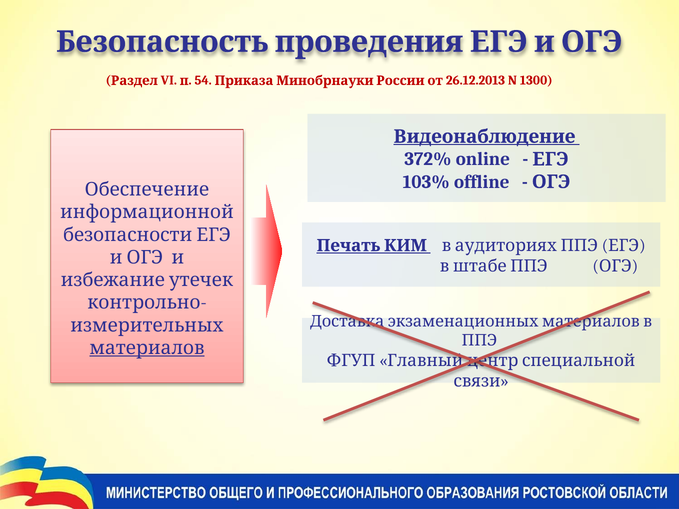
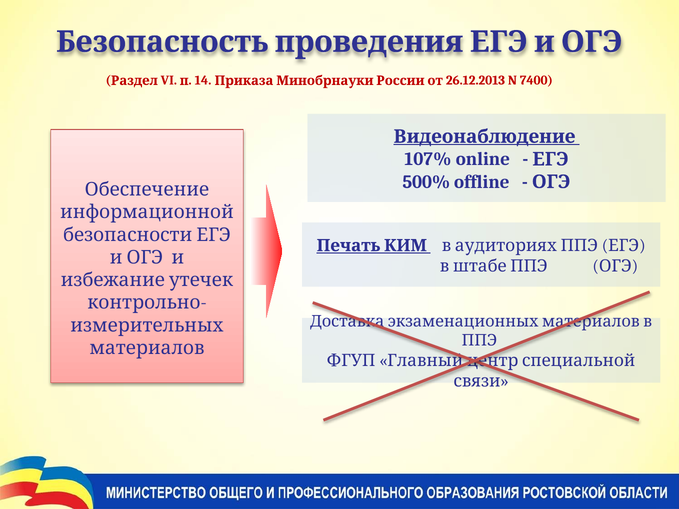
54: 54 -> 14 (203, 81)
1300: 1300 -> 7400 (536, 81)
372%: 372% -> 107% (428, 159)
103%: 103% -> 500% (426, 182)
материалов underline: present -> none (147, 348)
